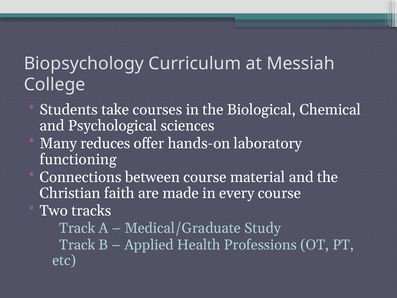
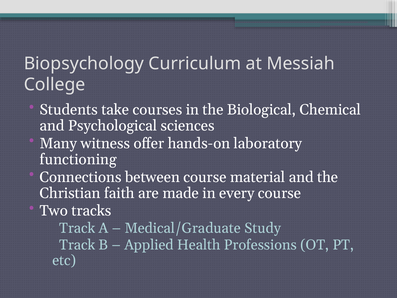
reduces: reduces -> witness (105, 143)
